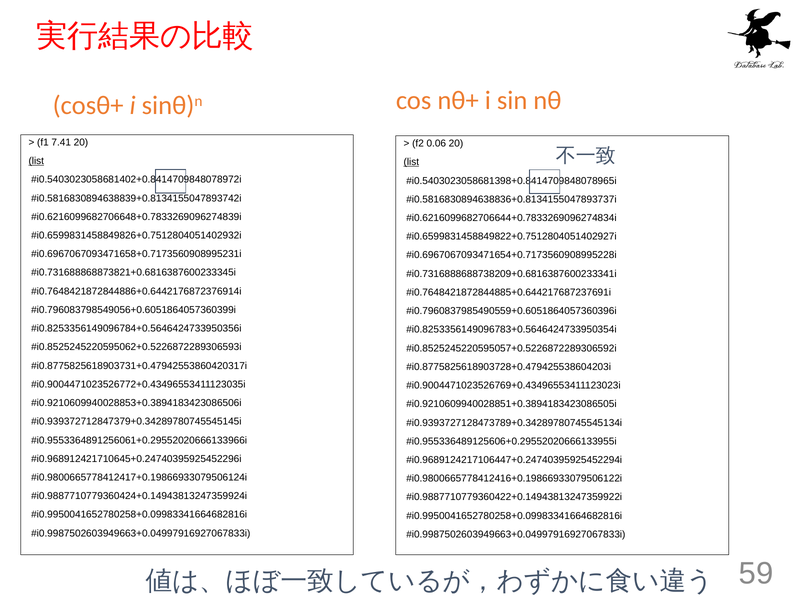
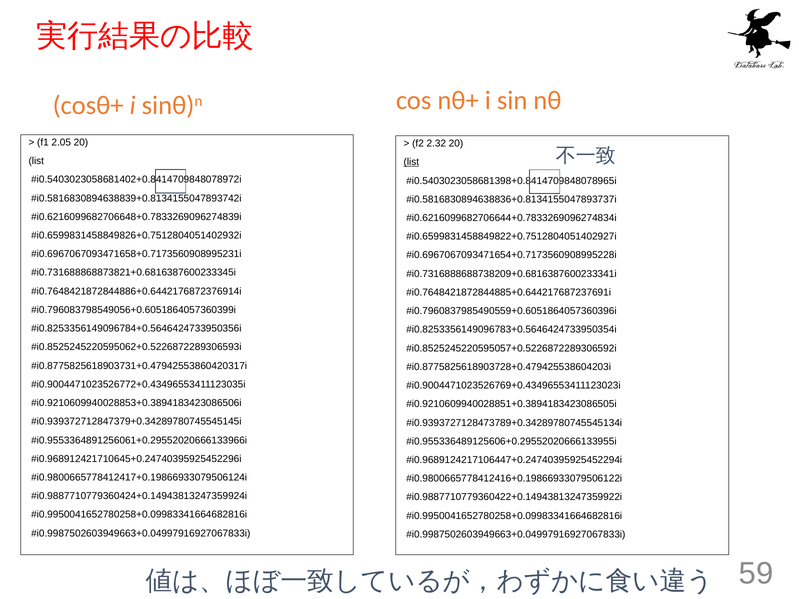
7.41: 7.41 -> 2.05 (61, 142)
0.06: 0.06 -> 2.32 (436, 144)
list underline: present -> none (36, 161)
